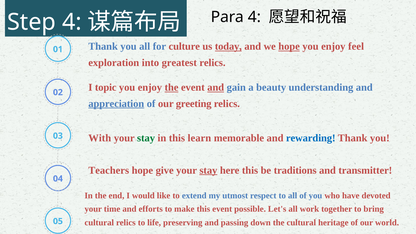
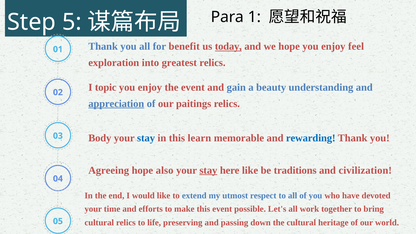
Step 4: 4 -> 5 (72, 22)
Para 4: 4 -> 1 (254, 17)
culture: culture -> benefit (184, 46)
hope underline: present -> none (289, 46)
the underline: present -> none (172, 87)
and underline: present -> none (216, 87)
greeting: greeting -> paitings (194, 104)
With: With -> Body (100, 138)
stay colour: green -> blue (146, 138)
Teachers: Teachers -> Agreeing (109, 170)
give: give -> also (165, 170)
here this: this -> like (250, 170)
transmitter: transmitter -> civilization (365, 170)
